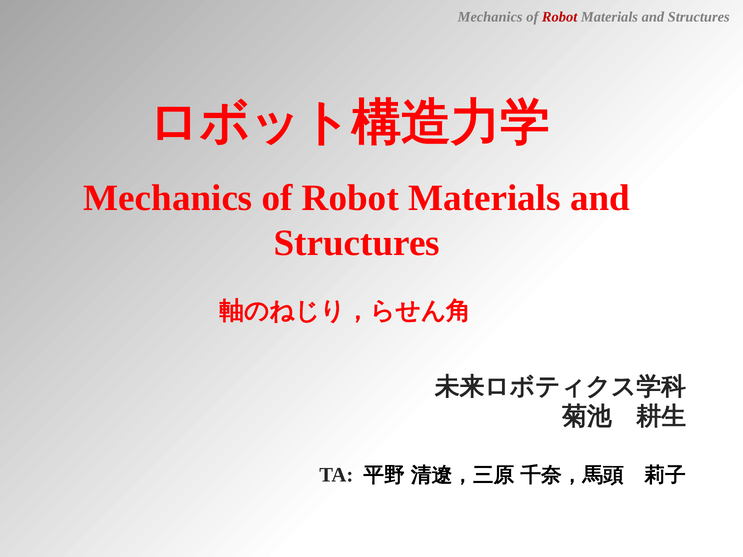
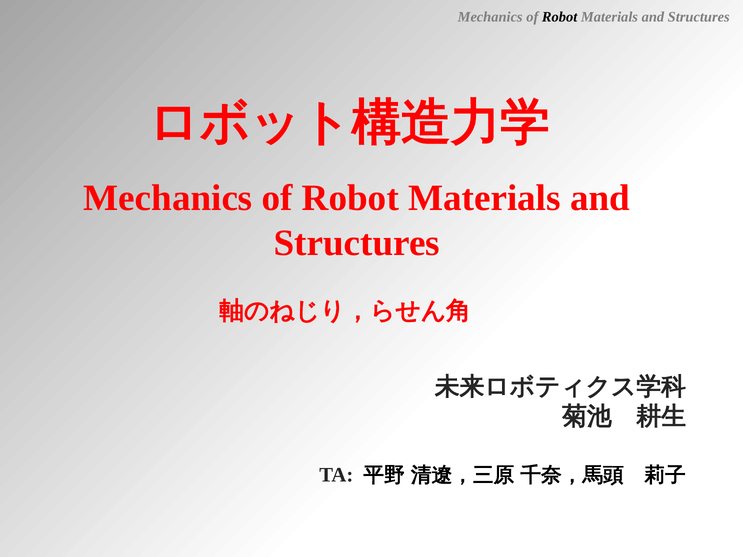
Robot colour: red -> black (560, 17)
